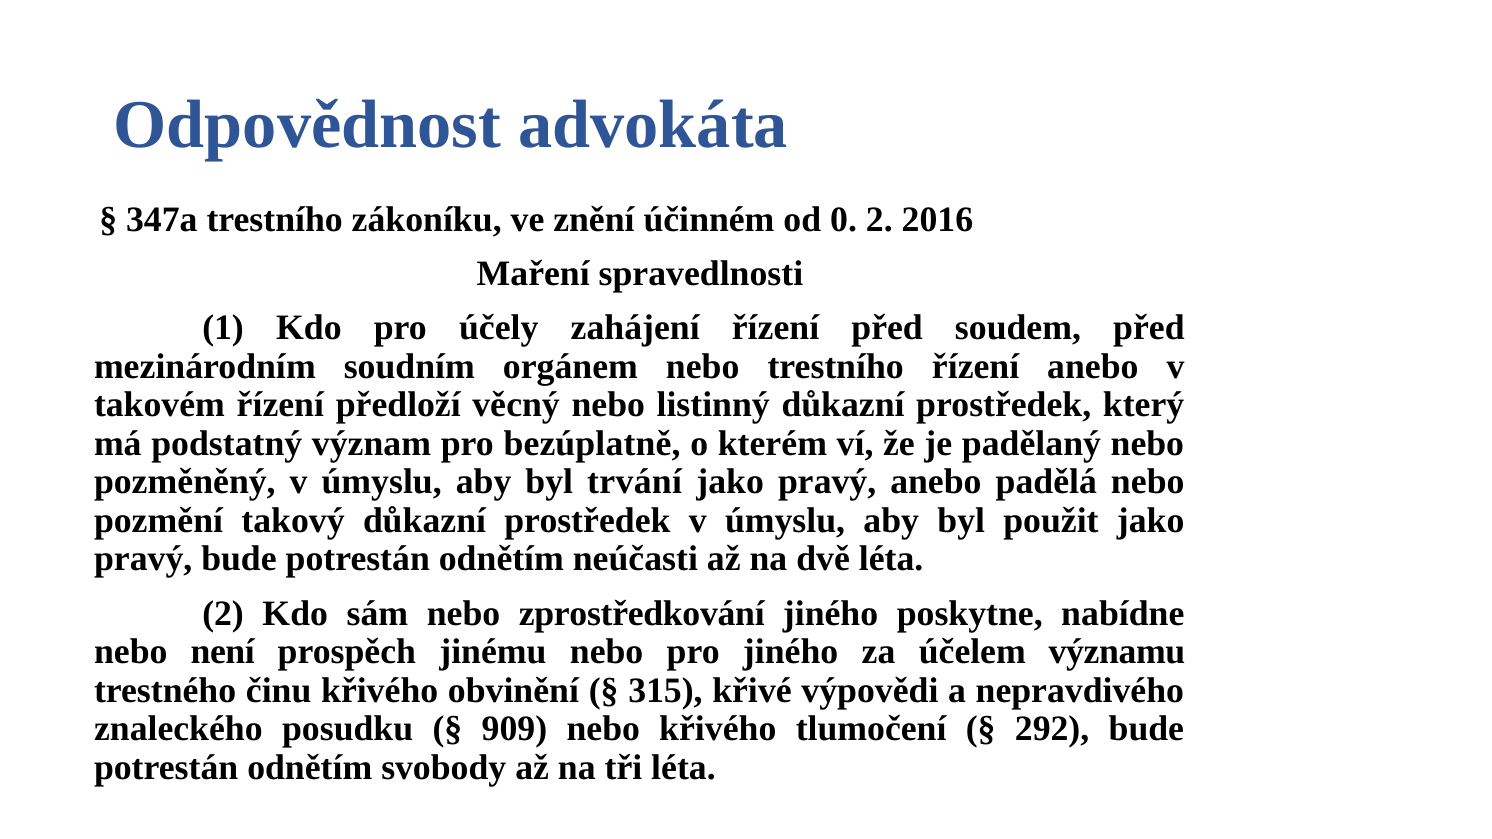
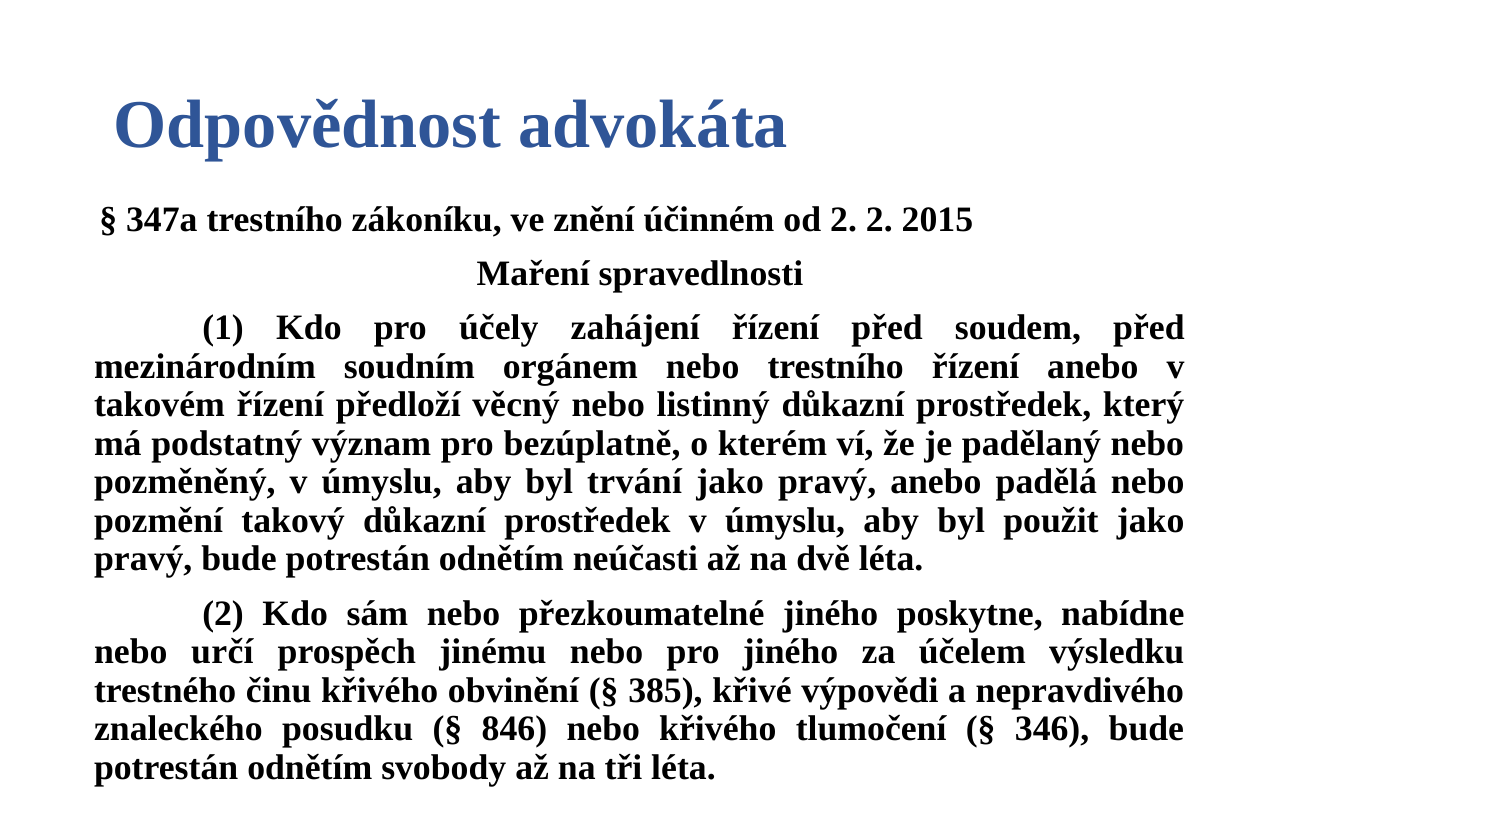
od 0: 0 -> 2 (844, 219)
2016: 2016 -> 2015 (937, 219)
zprostředkování: zprostředkování -> přezkoumatelné (642, 613)
není: není -> určí (222, 652)
významu: významu -> výsledku (1117, 652)
315: 315 -> 385 (665, 691)
909: 909 -> 846 (514, 729)
292: 292 -> 346 (1052, 729)
